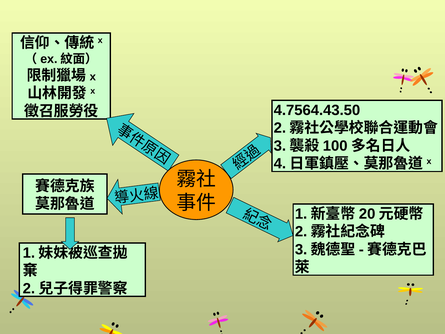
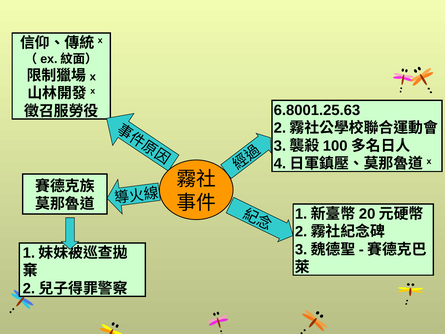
4.7564.43.50: 4.7564.43.50 -> 6.8001.25.63 (317, 110)
